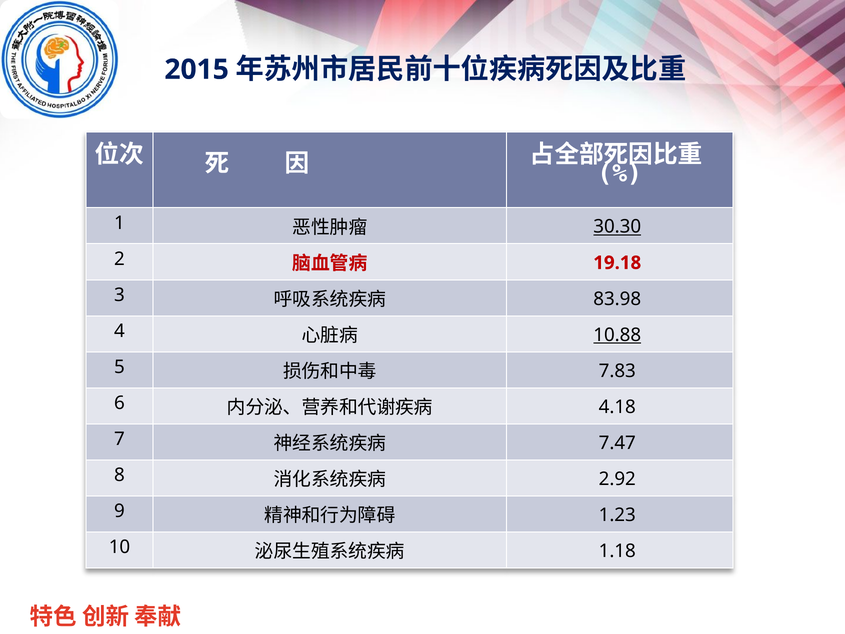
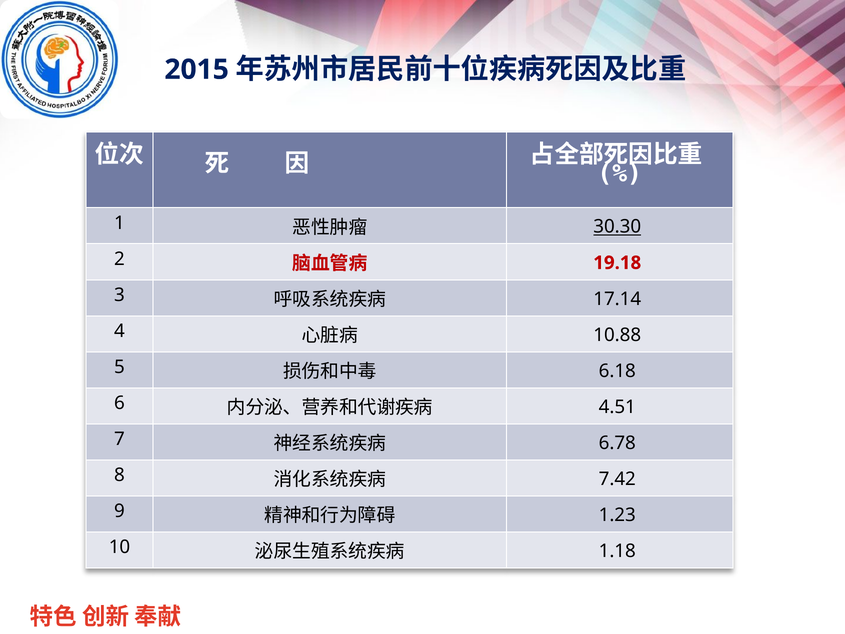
83.98: 83.98 -> 17.14 (617, 299)
10.88 underline: present -> none (617, 335)
7.83: 7.83 -> 6.18 (617, 371)
4.18: 4.18 -> 4.51 (617, 407)
7.47: 7.47 -> 6.78 (617, 443)
2.92: 2.92 -> 7.42 (617, 479)
